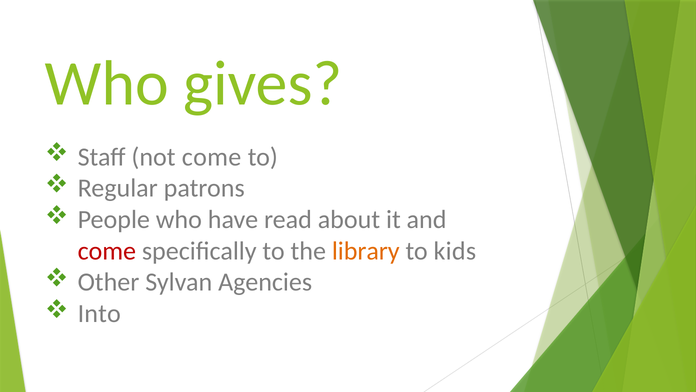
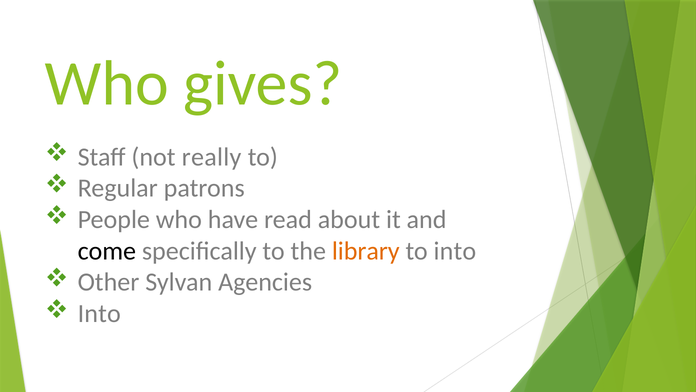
not come: come -> really (212, 157)
come colour: red -> black (107, 251)
to kids: kids -> into (455, 251)
